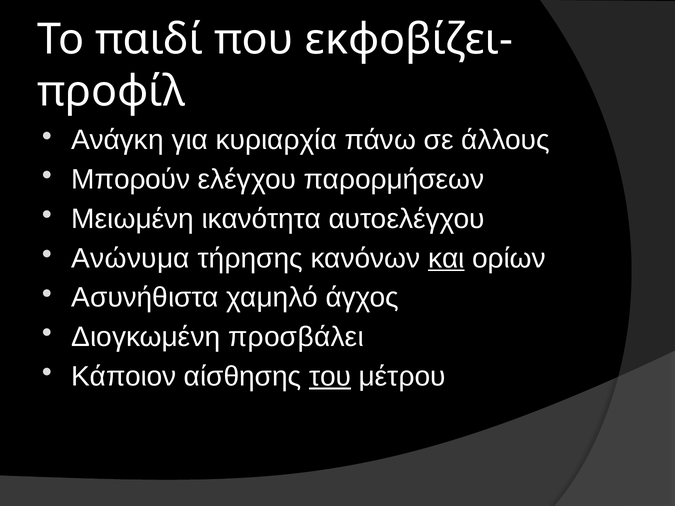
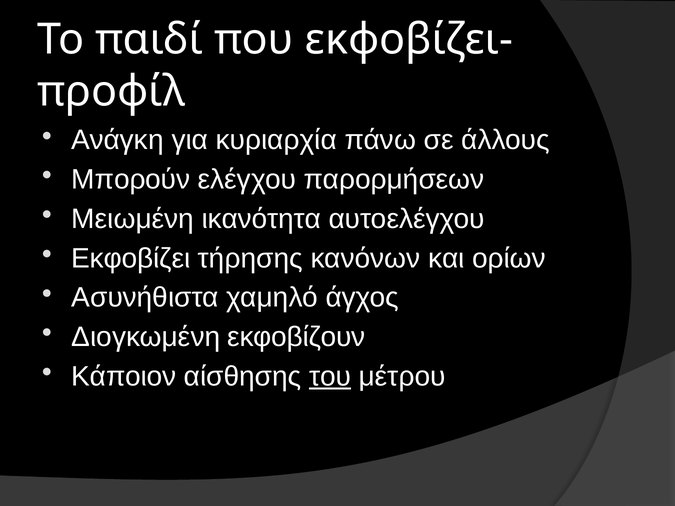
Ανώνυμα: Ανώνυμα -> Εκφοβίζει (131, 258)
και underline: present -> none (446, 258)
προσβάλει: προσβάλει -> εκφοβίζουν (296, 337)
